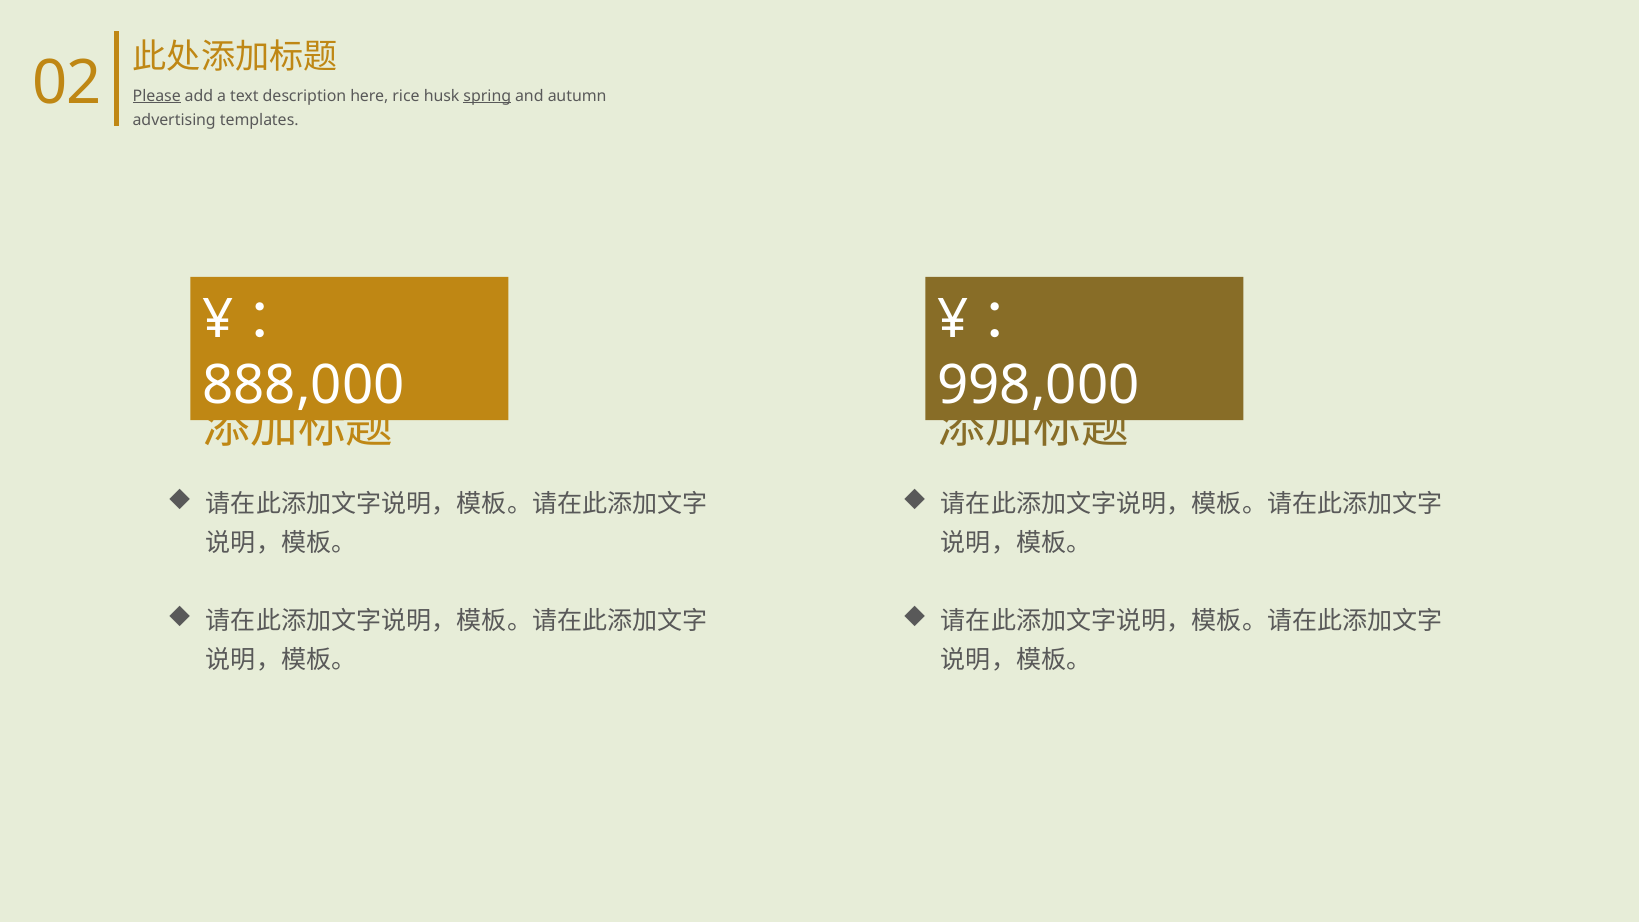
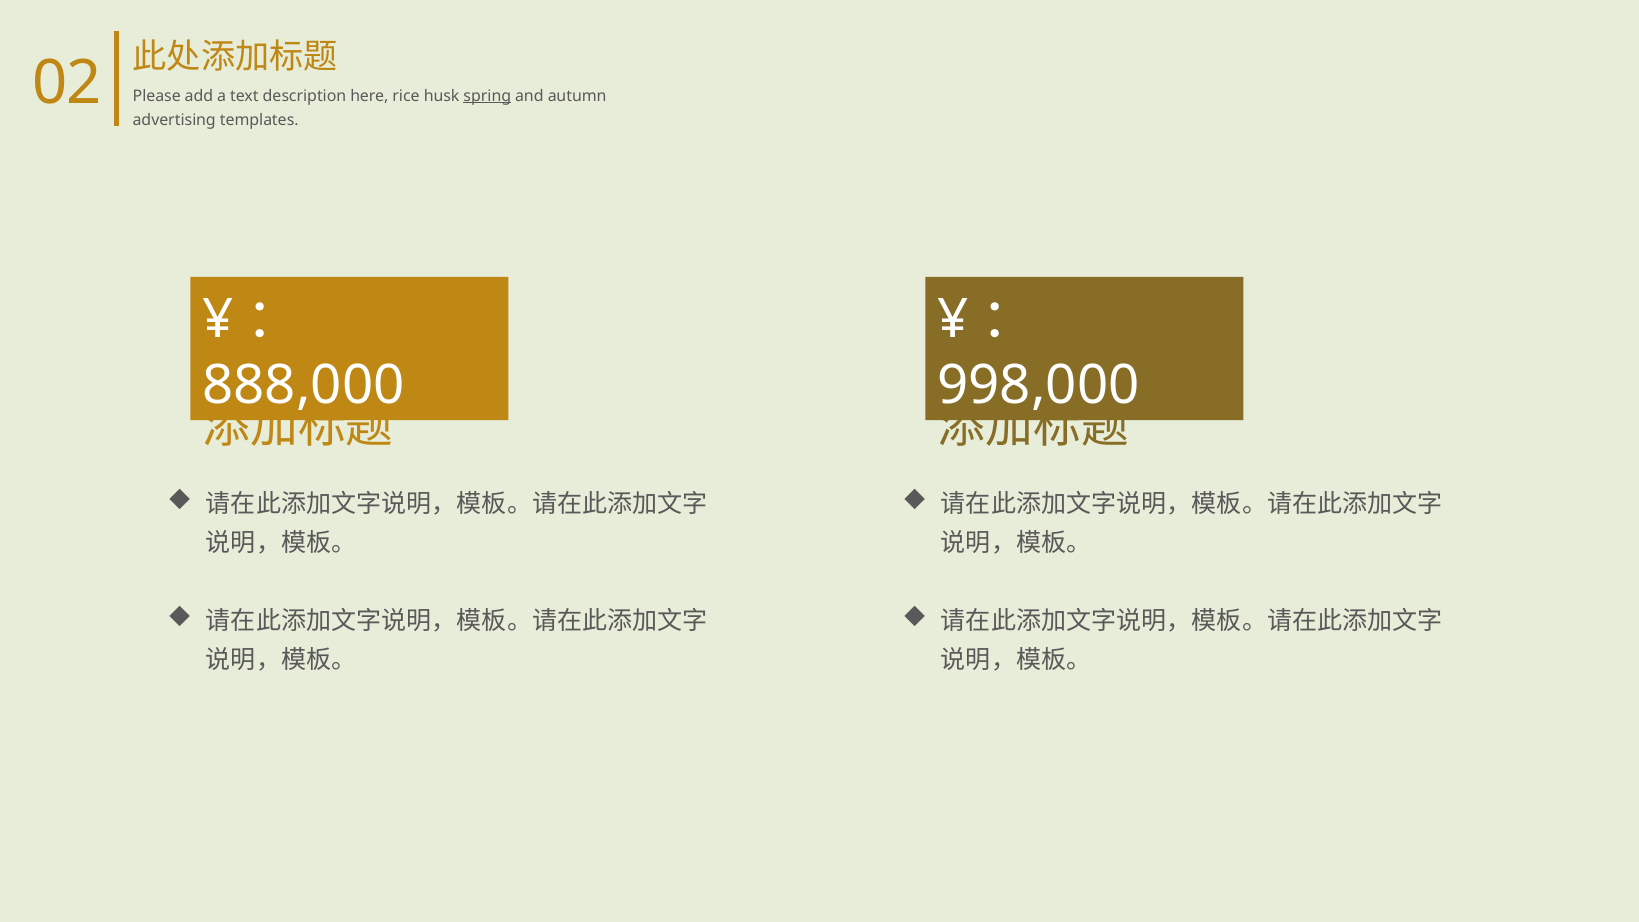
Please underline: present -> none (157, 96)
